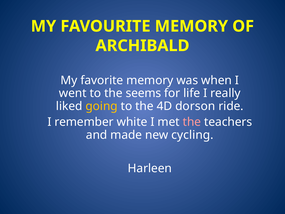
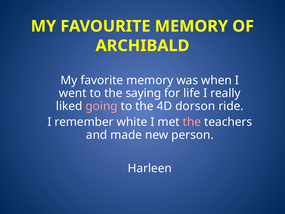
seems: seems -> saying (143, 93)
going colour: yellow -> pink (102, 106)
cycling: cycling -> person (192, 135)
